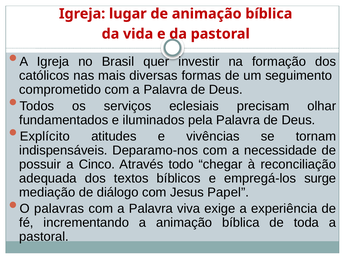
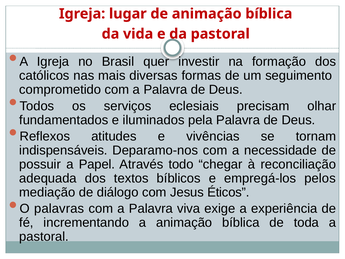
Explícito: Explícito -> Reflexos (45, 136)
Cinco: Cinco -> Papel (97, 164)
surge: surge -> pelos (320, 178)
Papel: Papel -> Éticos (228, 192)
